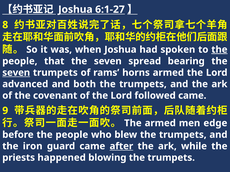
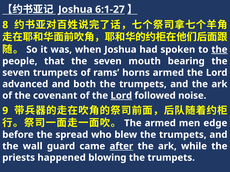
spread: spread -> mouth (145, 61)
seven underline: present -> none (16, 73)
Lord underline: none -> present (121, 96)
followed came: came -> noise (192, 96)
before the people: people -> spread (72, 135)
iron: iron -> wall (33, 147)
